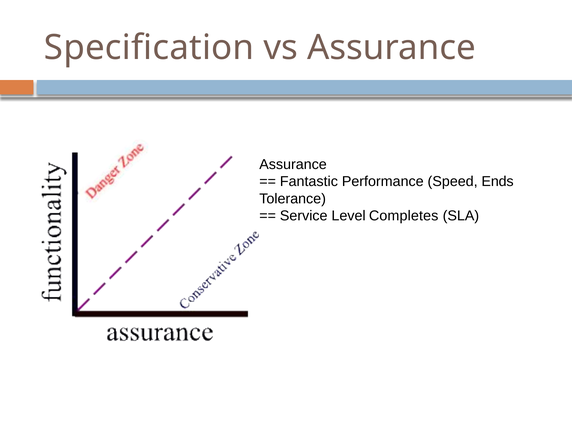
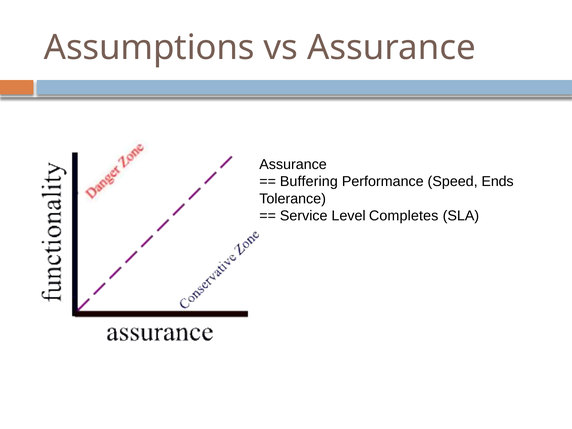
Specification: Specification -> Assumptions (149, 48)
Fantastic: Fantastic -> Buffering (309, 182)
